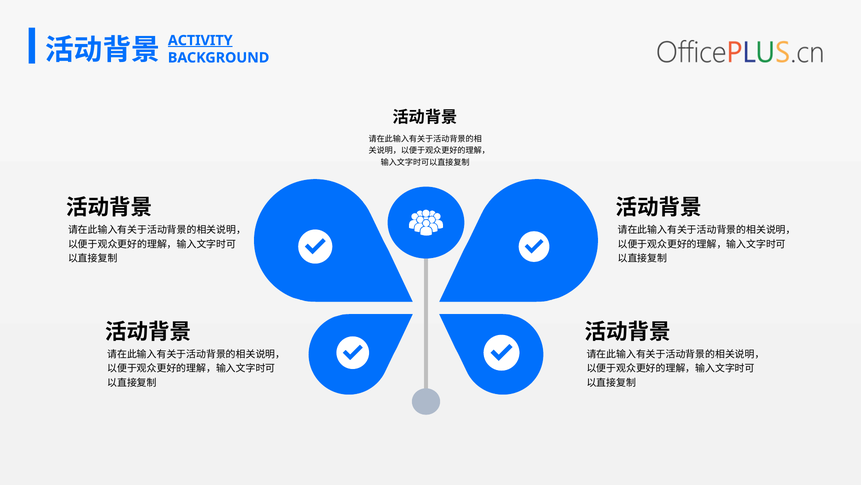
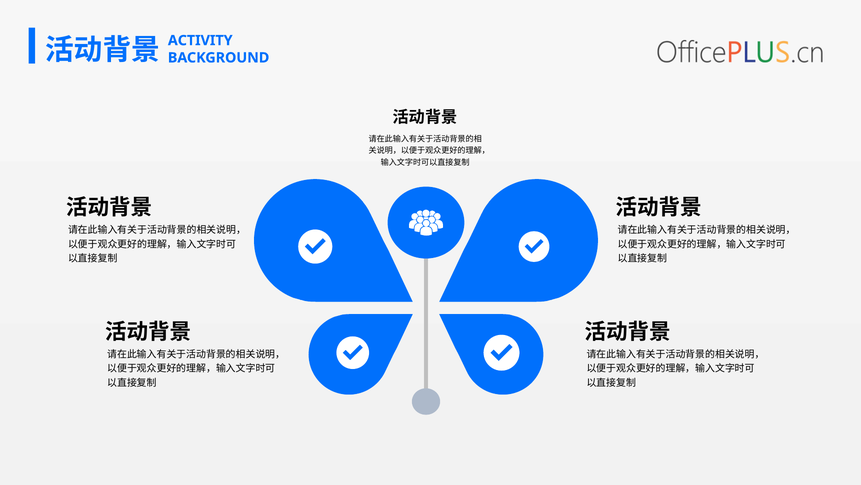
ACTIVITY underline: present -> none (200, 40)
